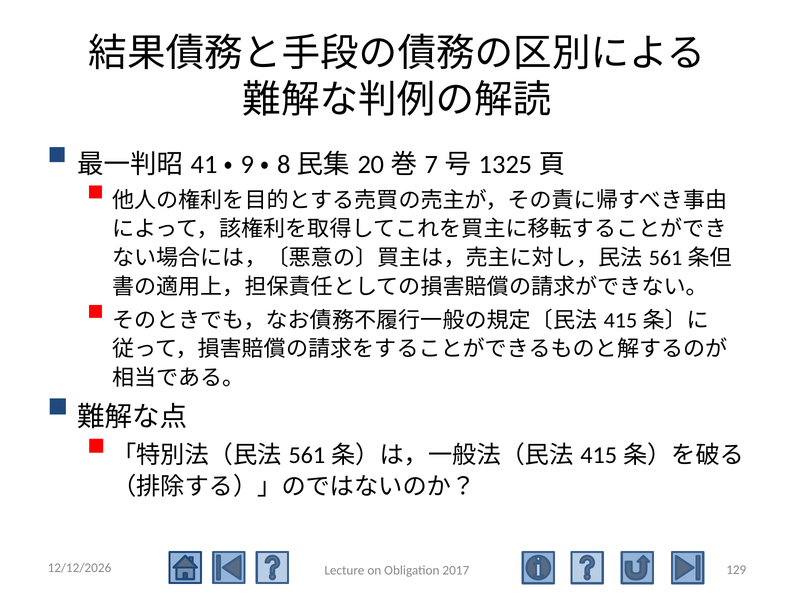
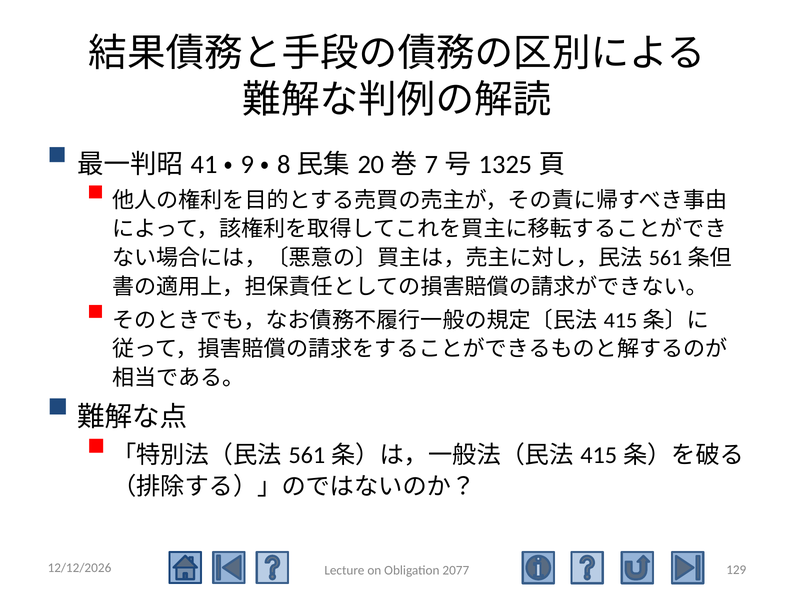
2017: 2017 -> 2077 (456, 571)
